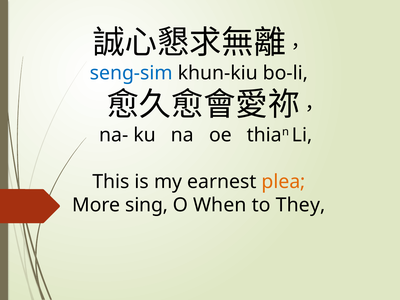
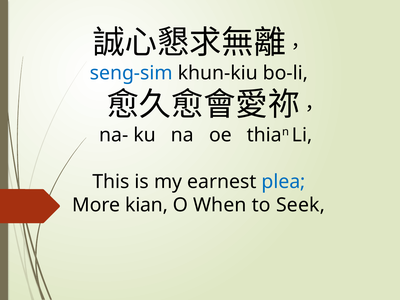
plea colour: orange -> blue (283, 182)
sing: sing -> kian (147, 205)
They: They -> Seek (301, 205)
